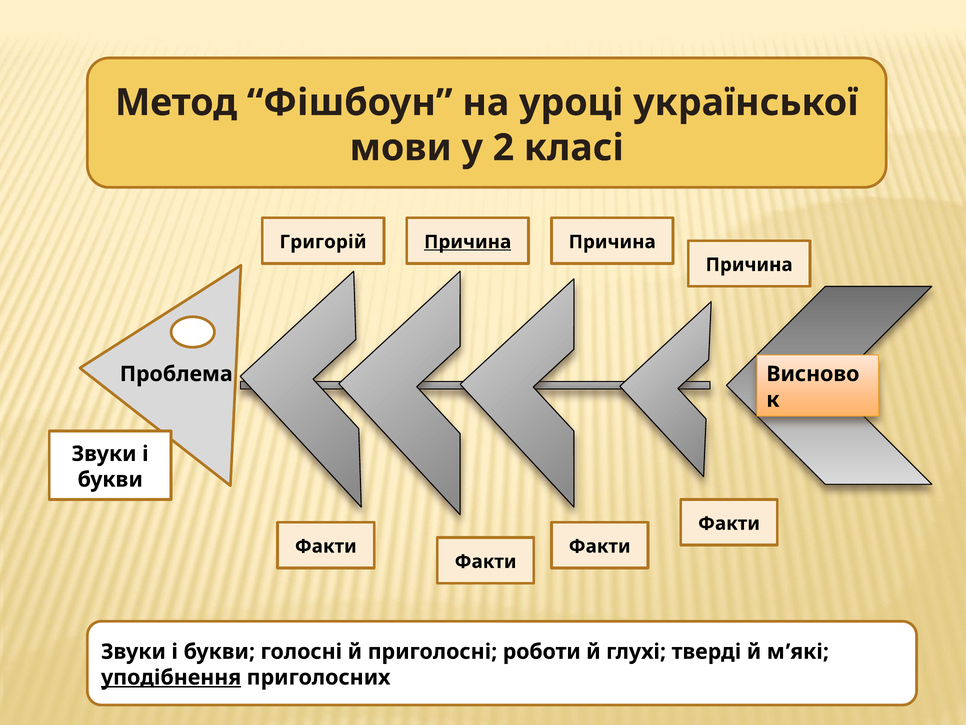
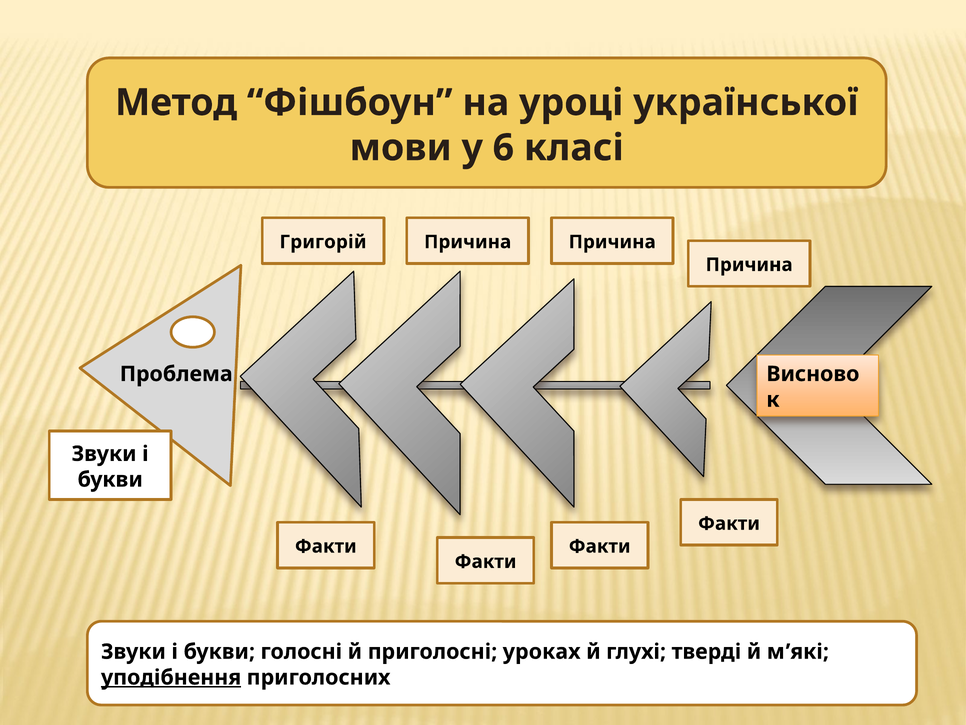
2: 2 -> 6 (503, 148)
Причина underline: present -> none (468, 242)
роботи: роботи -> уроках (542, 651)
